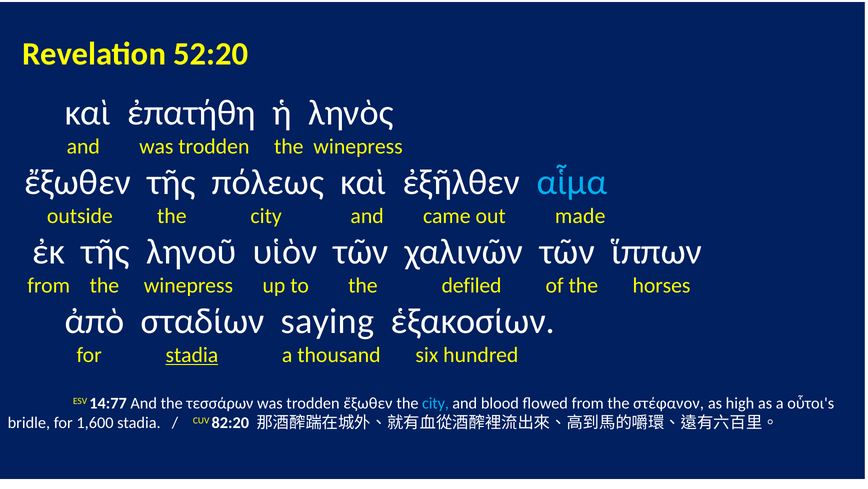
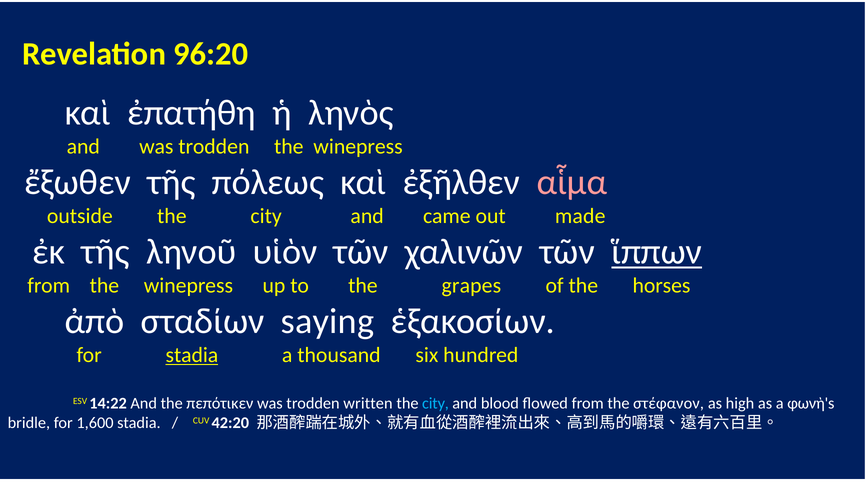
52:20: 52:20 -> 96:20 (211, 54)
αἷμα colour: light blue -> pink (572, 182)
ἵππων underline: none -> present (657, 252)
defiled: defiled -> grapes (471, 286)
14:77: 14:77 -> 14:22 (108, 404)
τεσσάρων: τεσσάρων -> πεπότικεν (220, 404)
trodden ἔξωθεν: ἔξωθεν -> written (368, 404)
οὗτοι's: οὗτοι's -> φωνὴ's (811, 404)
82:20: 82:20 -> 42:20 (230, 424)
